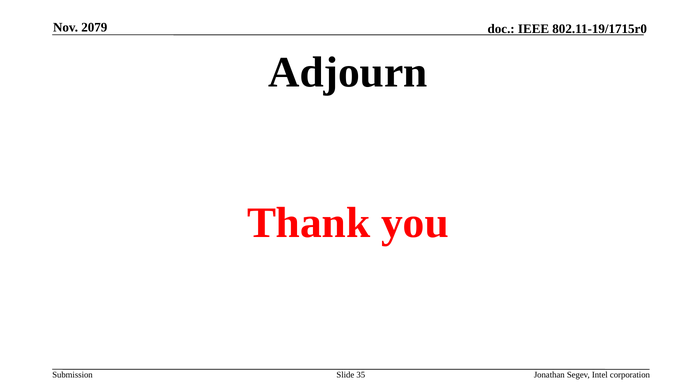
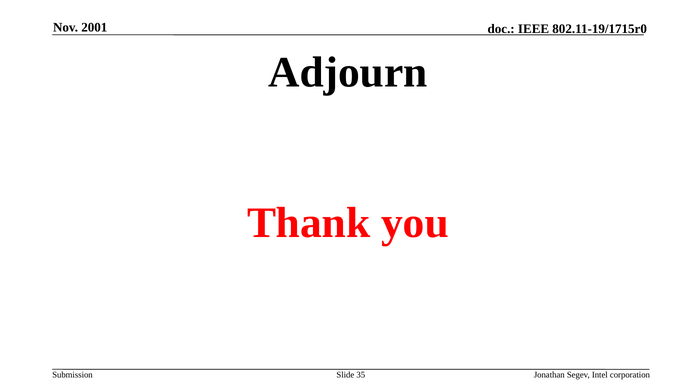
2079: 2079 -> 2001 (94, 28)
